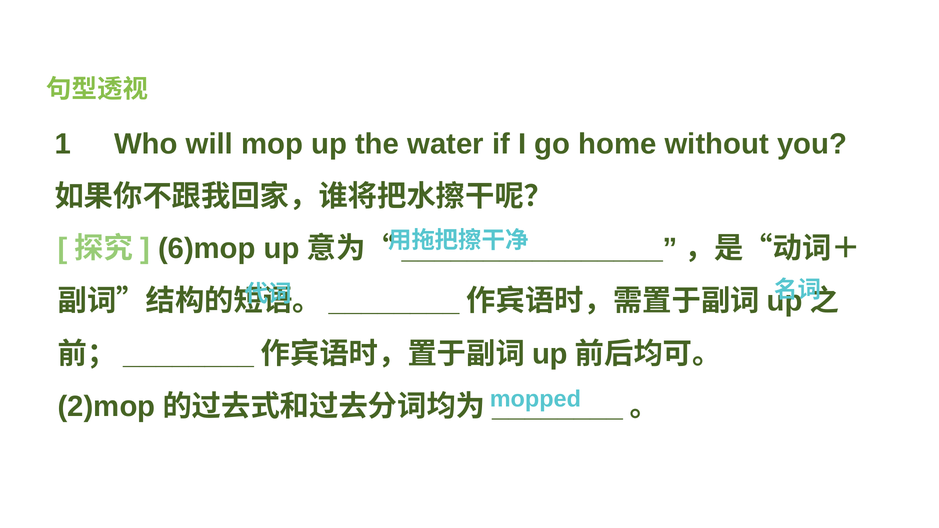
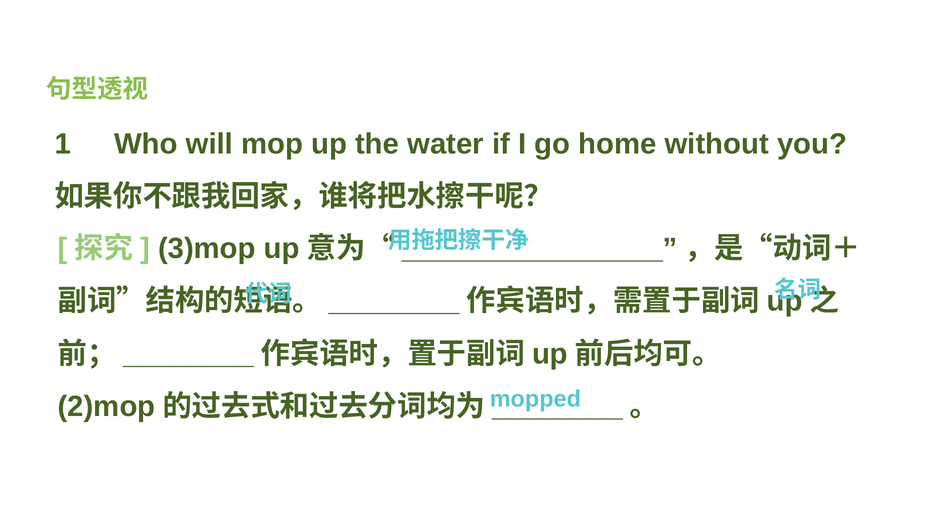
6)mop: 6)mop -> 3)mop (207, 249)
